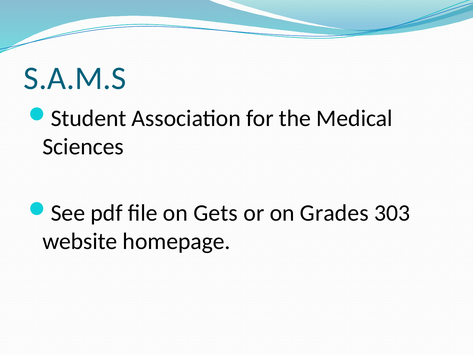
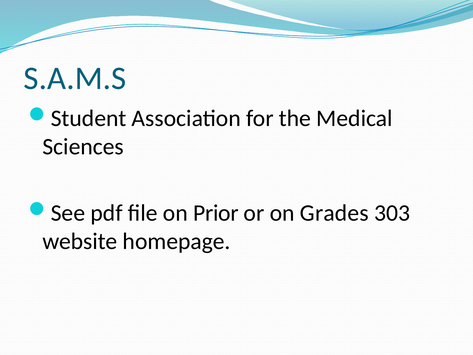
Gets: Gets -> Prior (216, 213)
